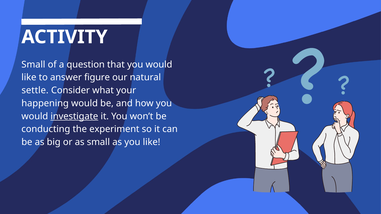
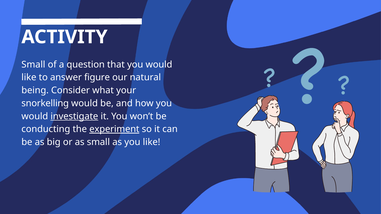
settle: settle -> being (35, 90)
happening: happening -> snorkelling (45, 103)
experiment underline: none -> present (114, 129)
